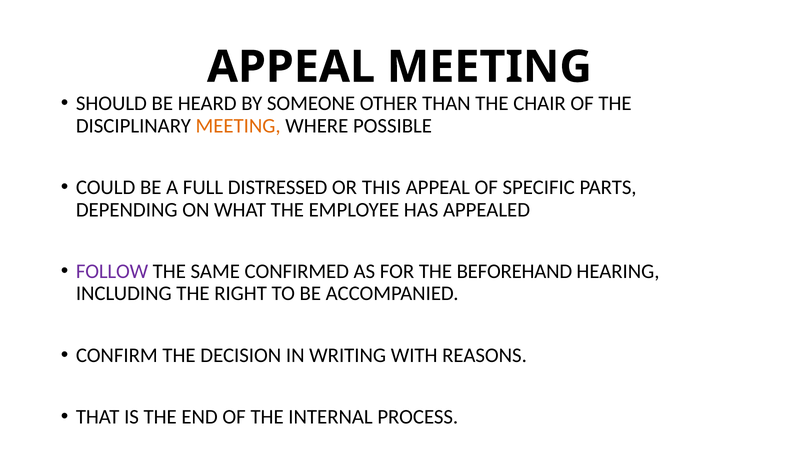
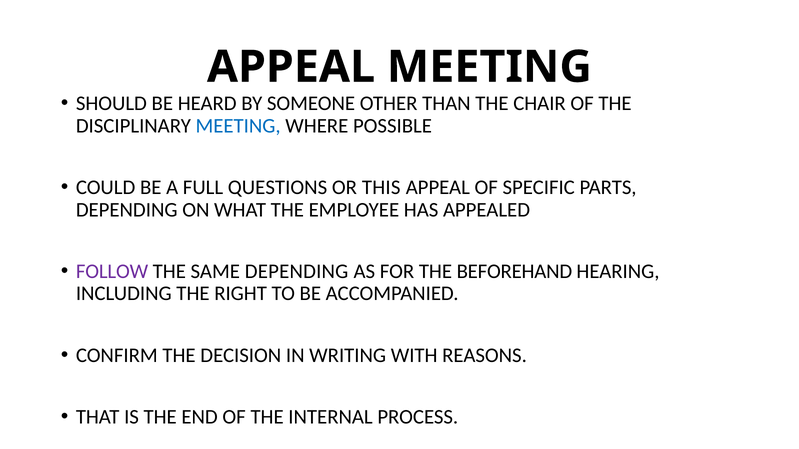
MEETING colour: orange -> blue (238, 126)
DISTRESSED: DISTRESSED -> QUESTIONS (278, 187)
SAME CONFIRMED: CONFIRMED -> DEPENDING (297, 271)
